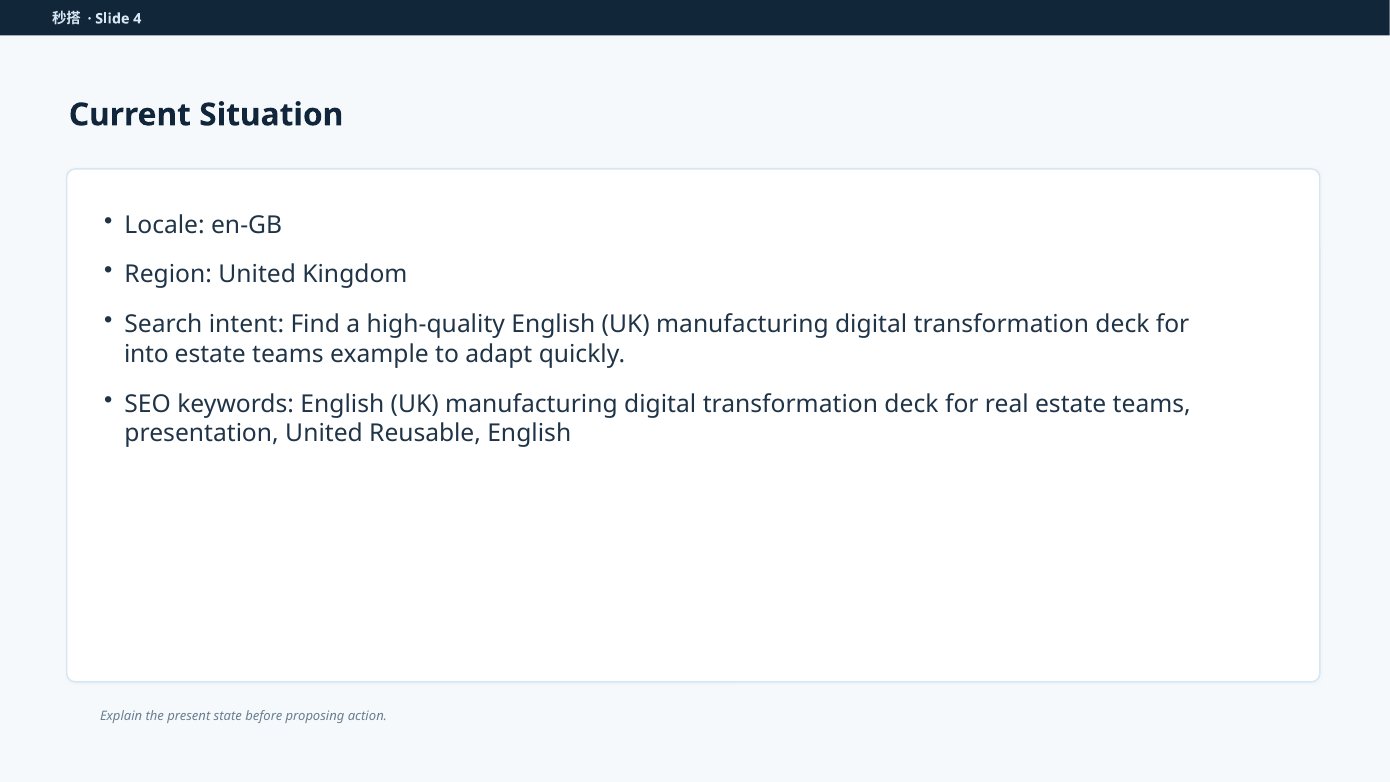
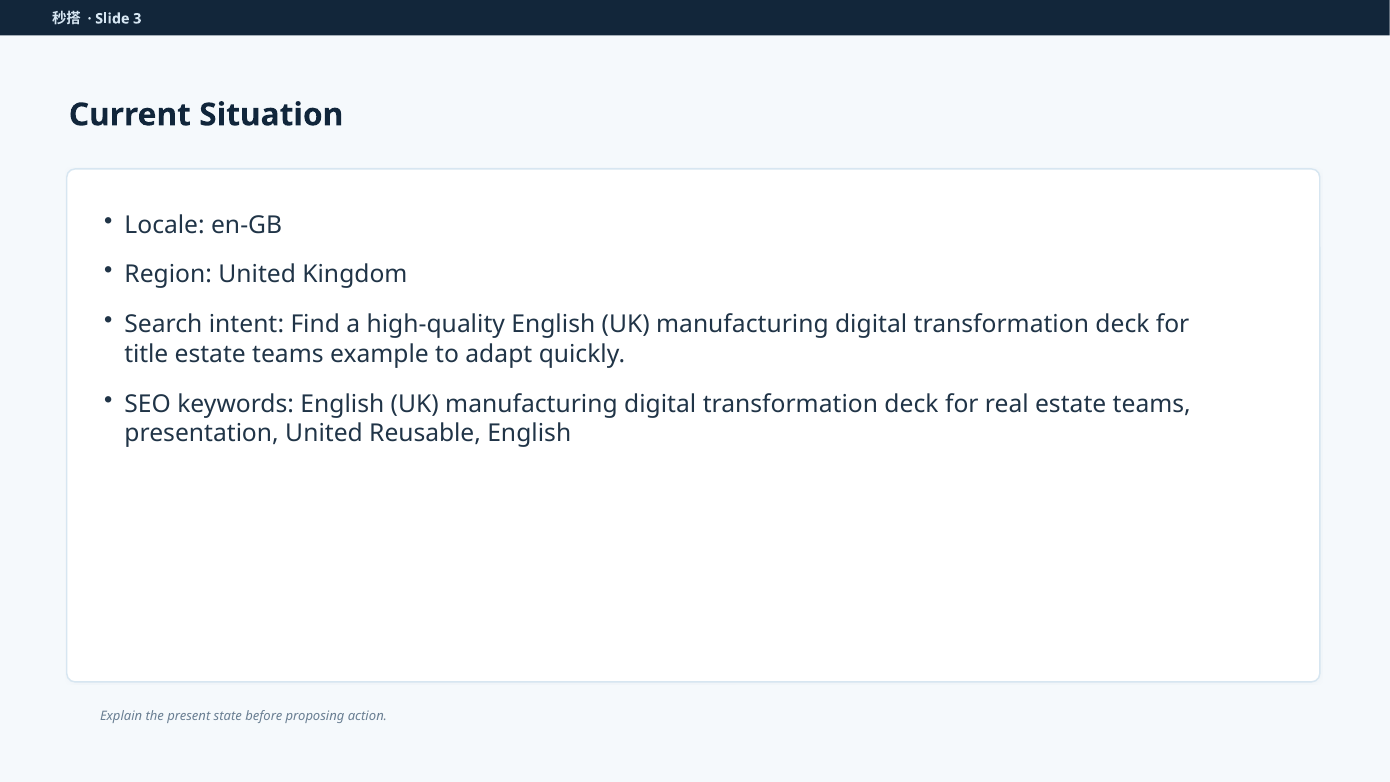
4: 4 -> 3 (137, 19)
into: into -> title (146, 354)
